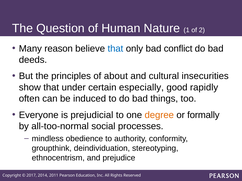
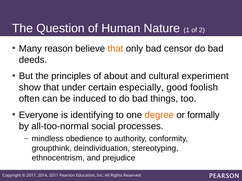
that colour: blue -> orange (115, 49)
conflict: conflict -> censor (178, 49)
insecurities: insecurities -> experiment (205, 76)
rapidly: rapidly -> foolish (204, 88)
prejudicial: prejudicial -> identifying (92, 115)
